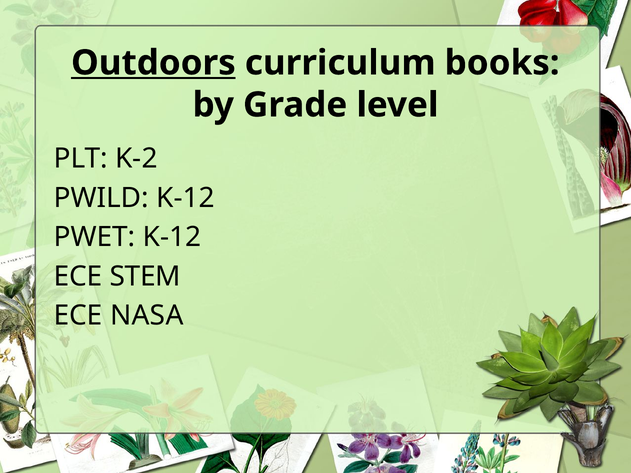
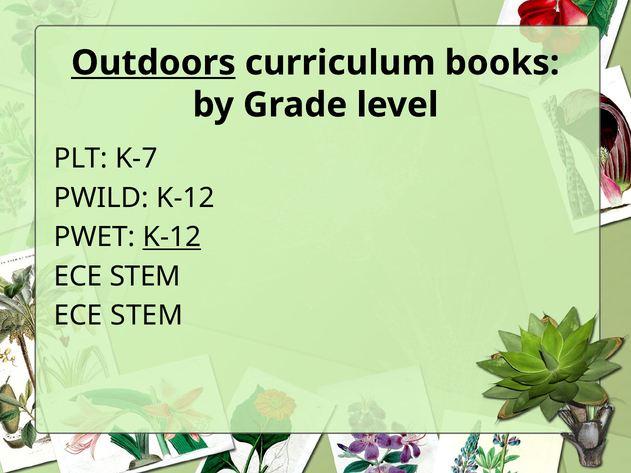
K-2: K-2 -> K-7 (136, 159)
K-12 underline: none -> present (172, 237)
NASA: NASA -> STEM (147, 316)
